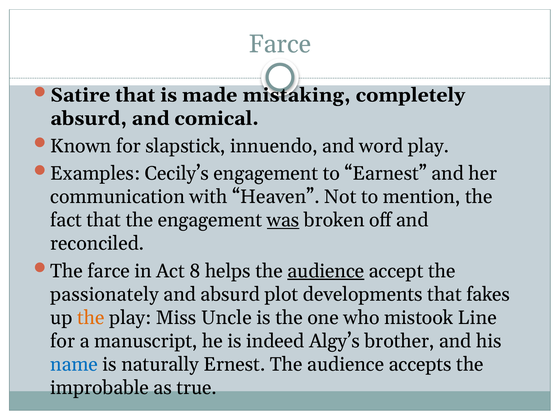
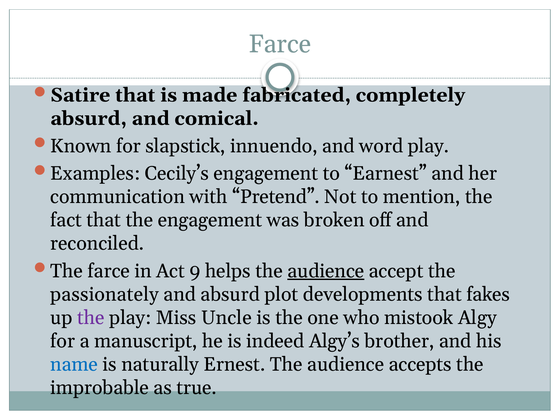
mistaking: mistaking -> fabricated (297, 95)
Heaven: Heaven -> Pretend (276, 197)
was underline: present -> none (283, 220)
8: 8 -> 9 (195, 271)
the colour: orange -> purple (91, 318)
Line: Line -> Algy (477, 318)
